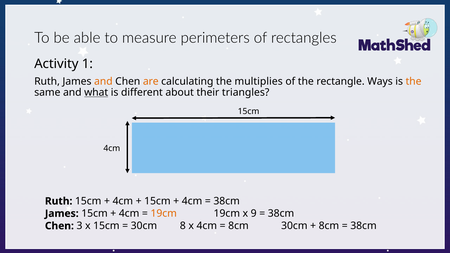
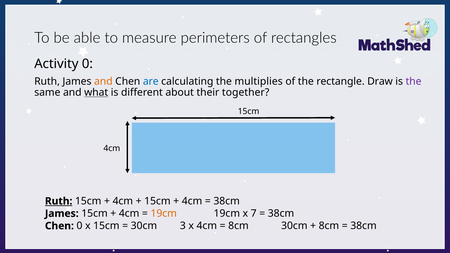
Activity 1: 1 -> 0 (87, 64)
are colour: orange -> blue (151, 81)
Ways: Ways -> Draw (380, 81)
the colour: orange -> purple (414, 81)
triangles: triangles -> together (246, 92)
Ruth underline: none -> present (59, 201)
9: 9 -> 7 (254, 214)
Chen 3: 3 -> 0 (80, 226)
8: 8 -> 3 (183, 226)
